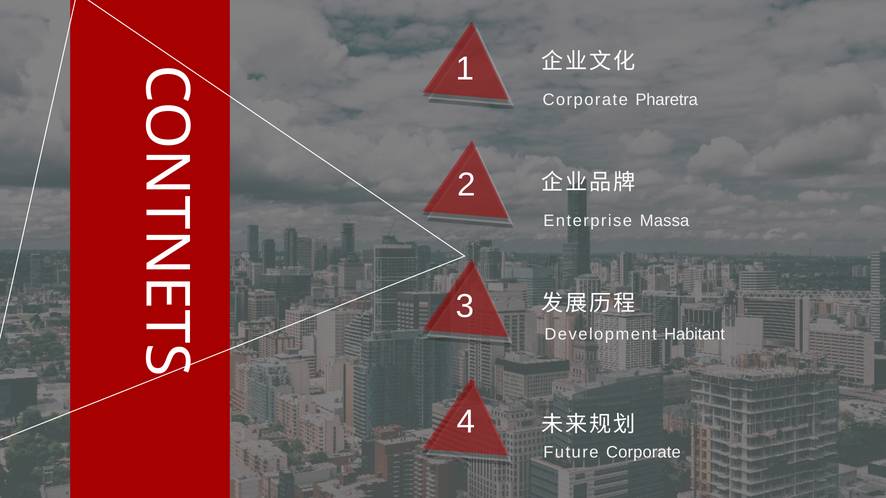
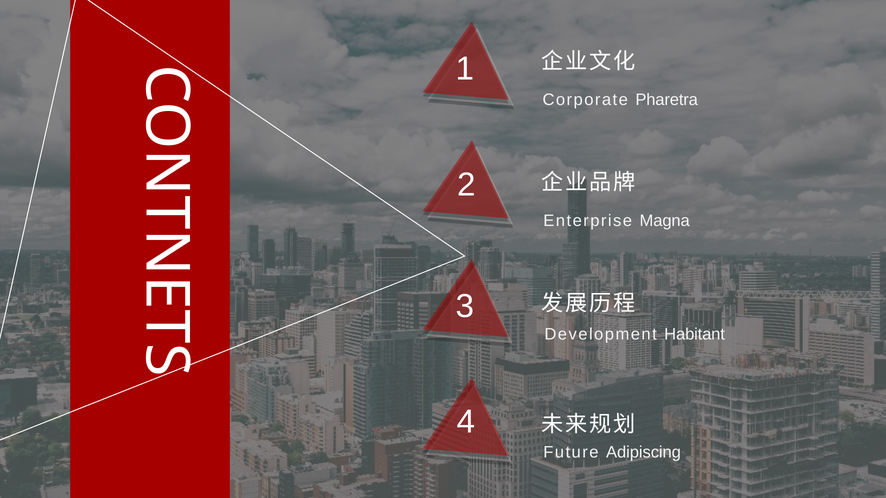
Massa: Massa -> Magna (665, 221)
Future Corporate: Corporate -> Adipiscing (644, 453)
